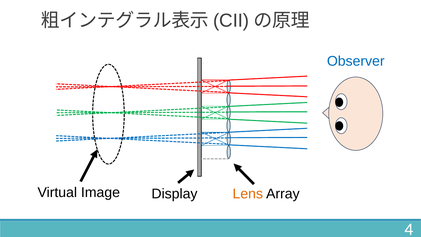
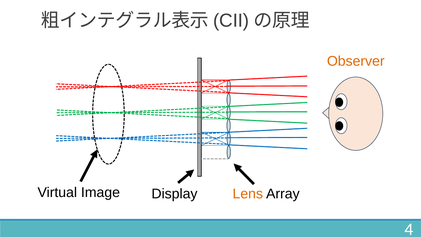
Observer colour: blue -> orange (356, 61)
